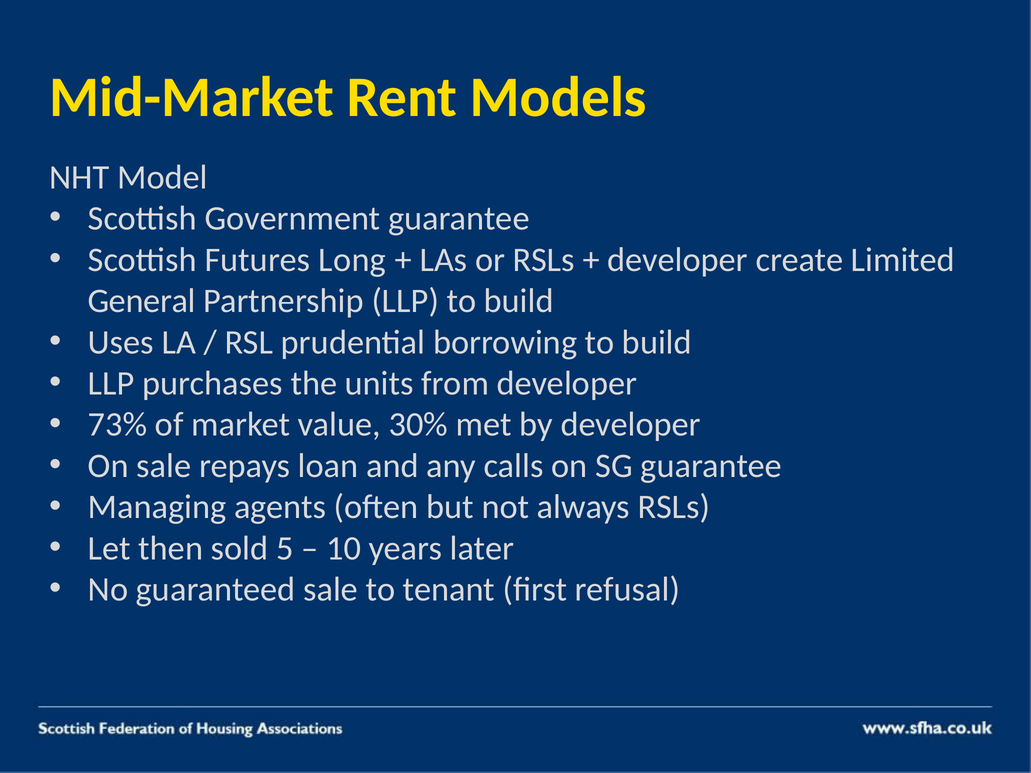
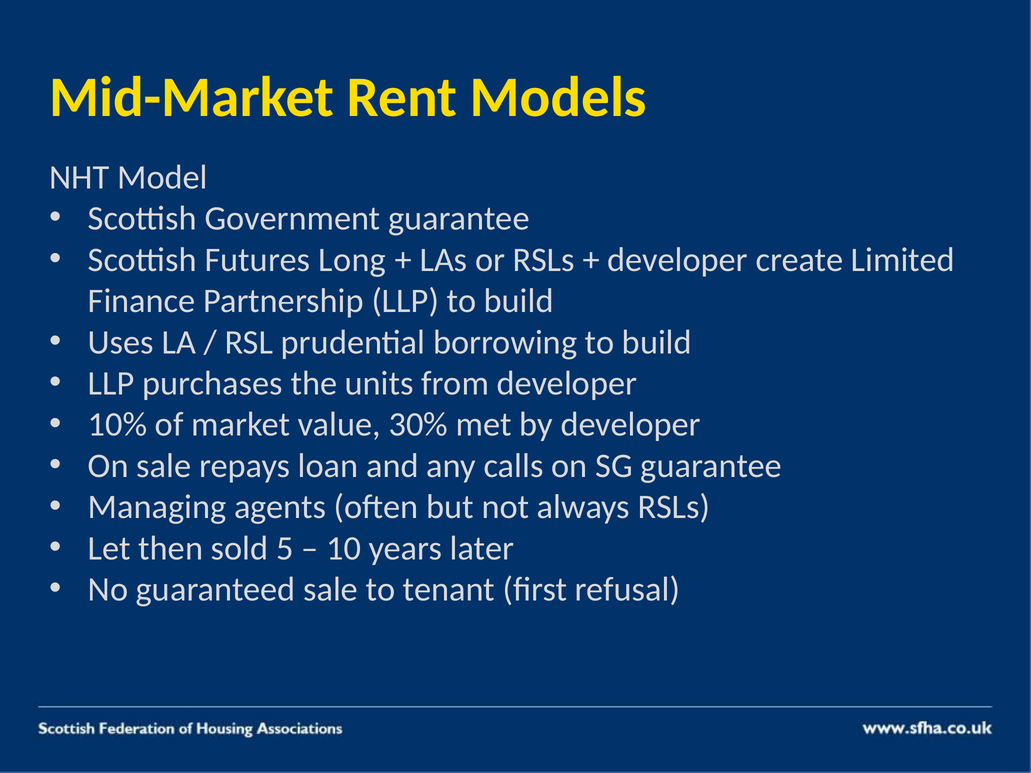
General: General -> Finance (142, 301)
73%: 73% -> 10% (118, 425)
